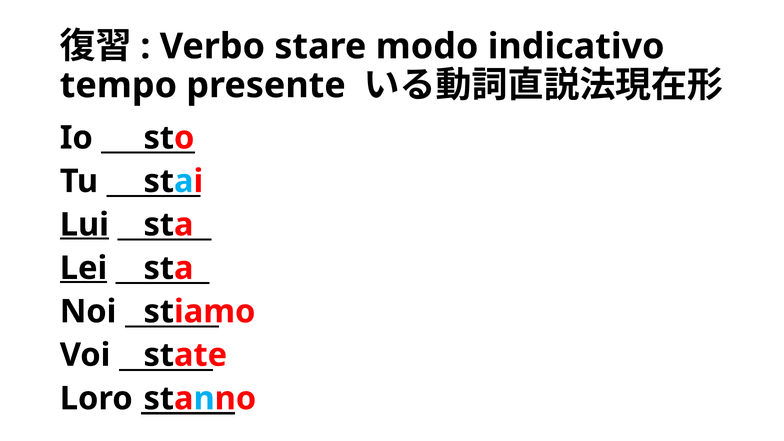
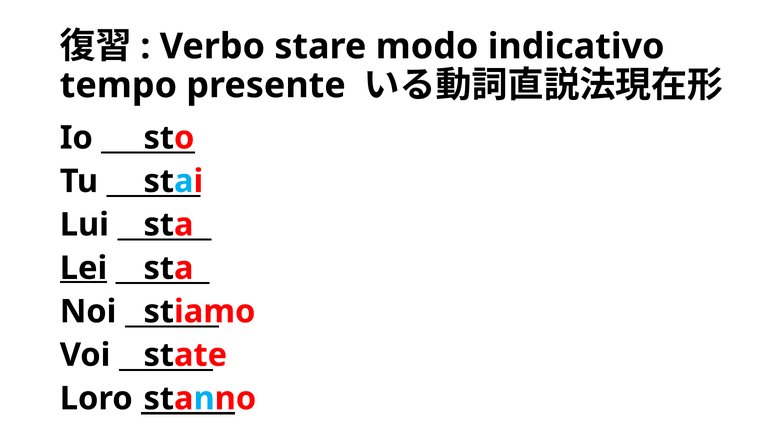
Lui underline: present -> none (84, 225)
